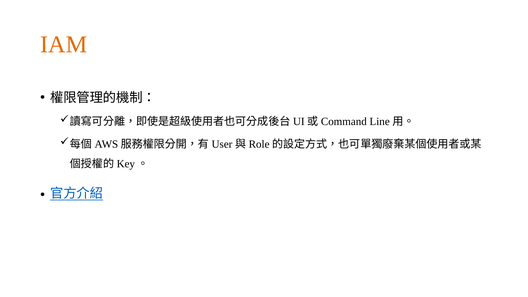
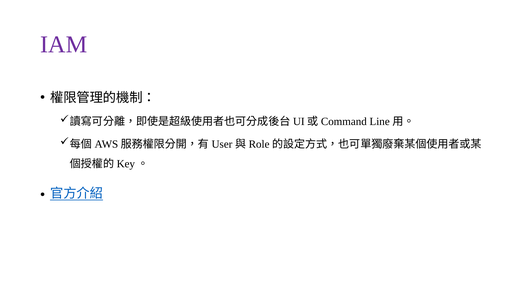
IAM colour: orange -> purple (64, 44)
